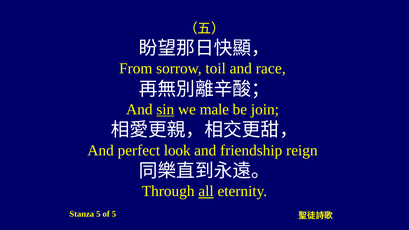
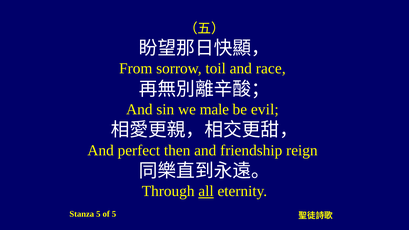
sin underline: present -> none (165, 109)
join: join -> evil (265, 109)
look: look -> then (177, 150)
